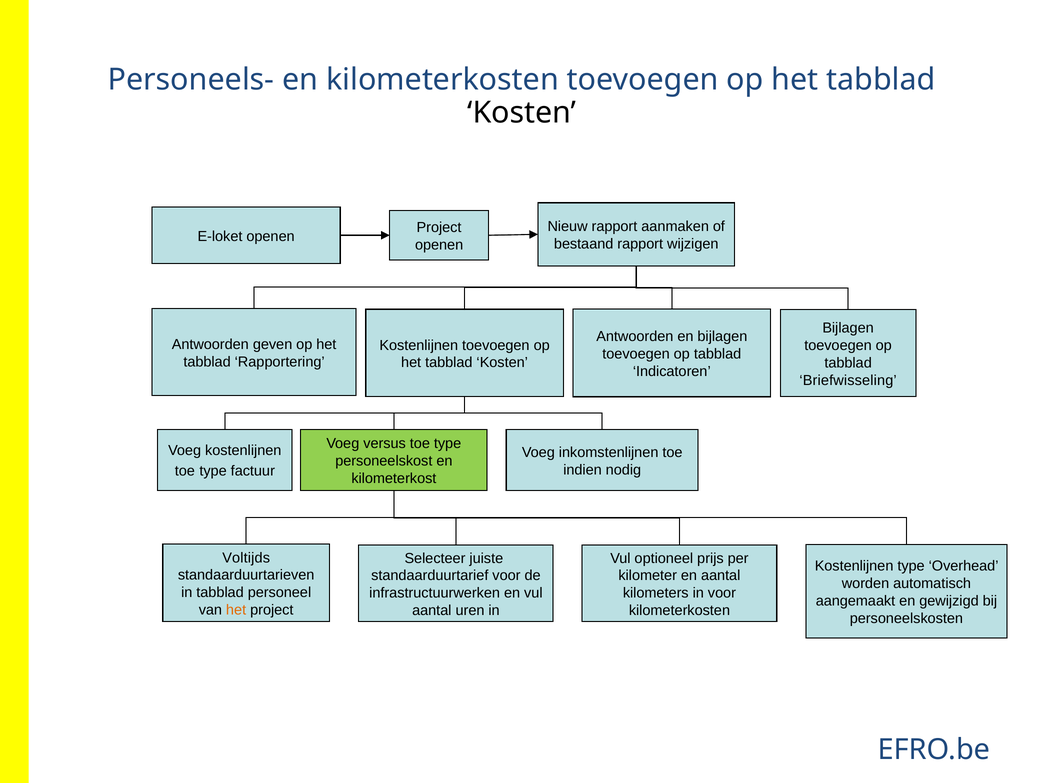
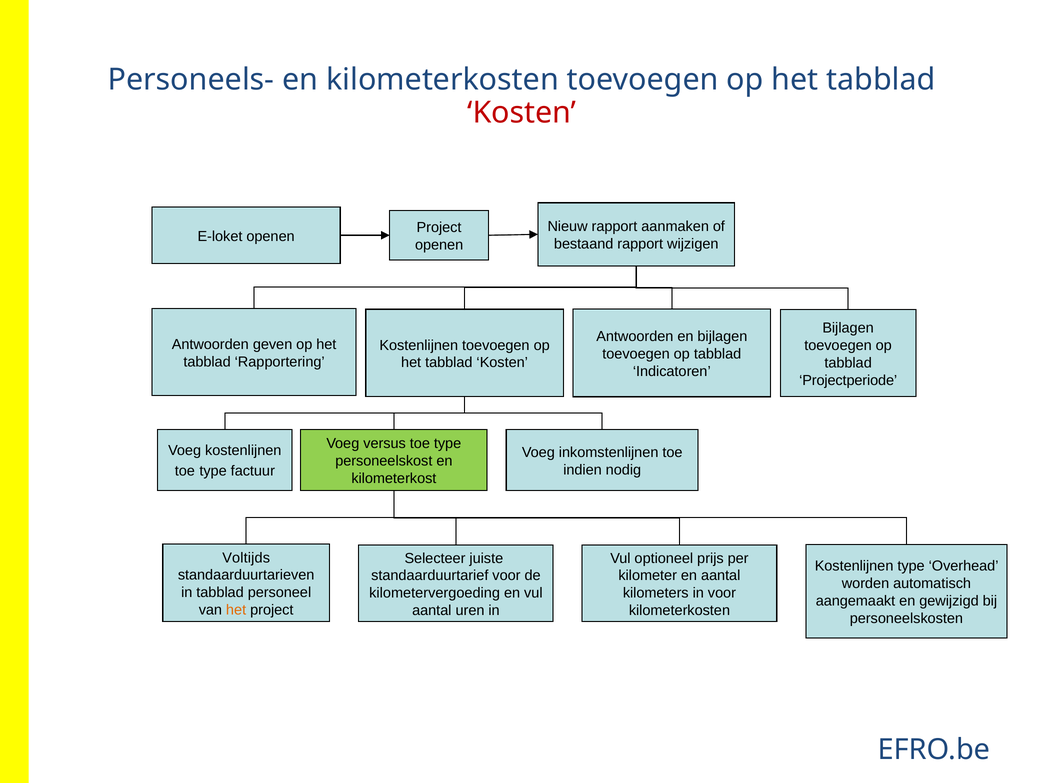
Kosten colour: black -> red (522, 113)
Briefwisseling: Briefwisseling -> Projectperiode (848, 380)
infrastructuurwerken: infrastructuurwerken -> kilometervergoeding (435, 593)
